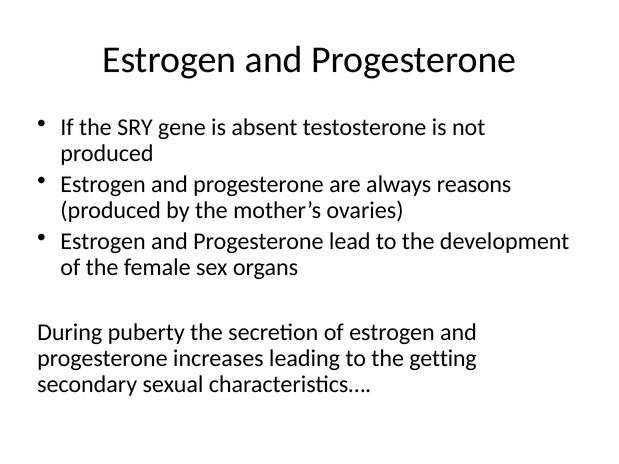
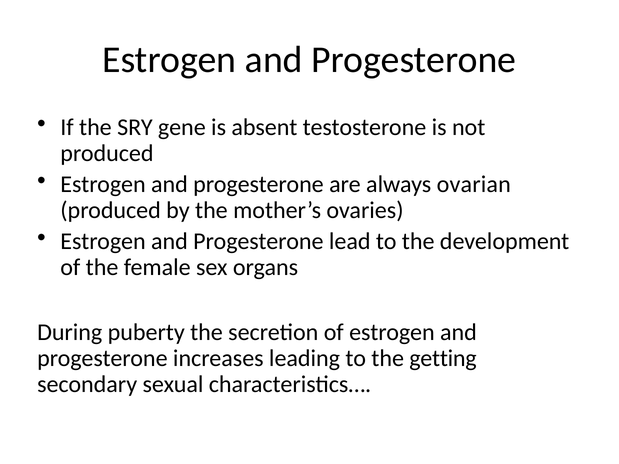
reasons: reasons -> ovarian (474, 185)
